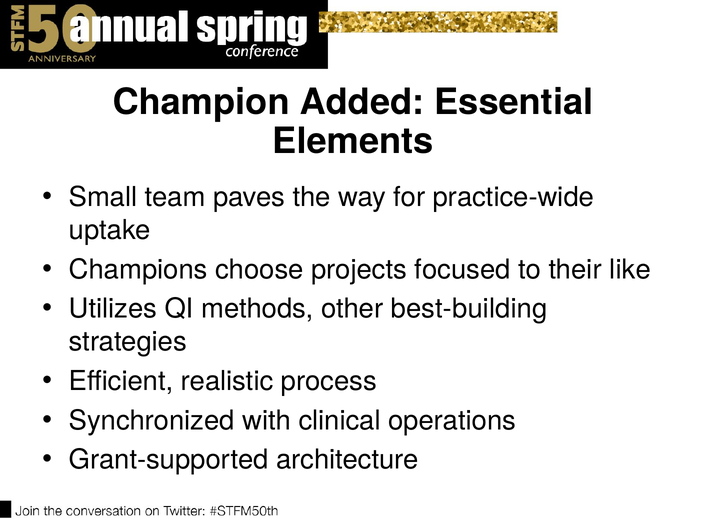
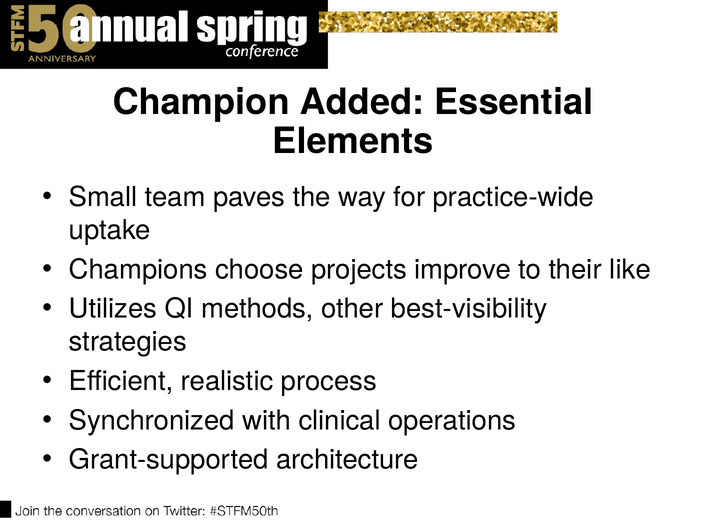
focused: focused -> improve (463, 269)
best-building: best-building -> best-visibility (469, 309)
